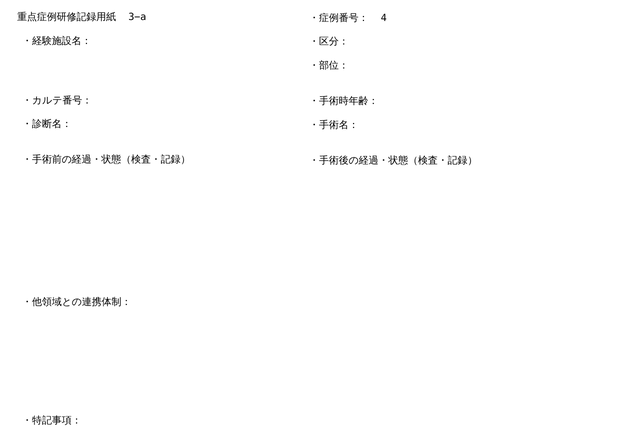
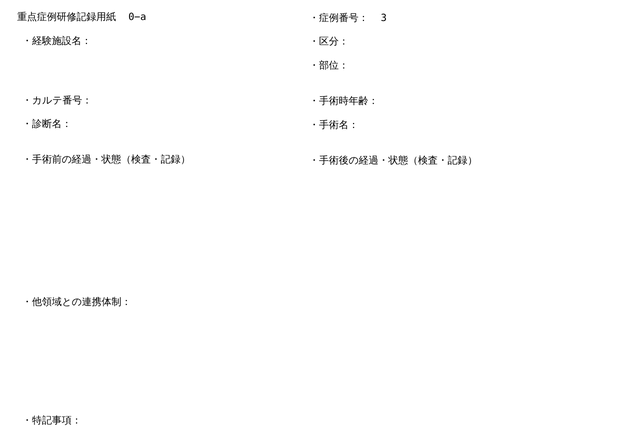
3−a: 3−a -> 0−a (137, 17)
4: 4 -> 3 (384, 18)
